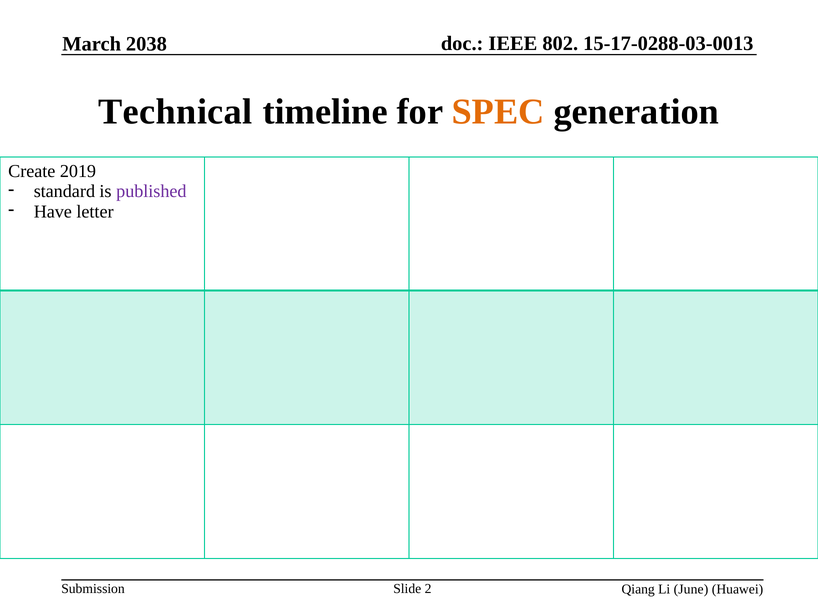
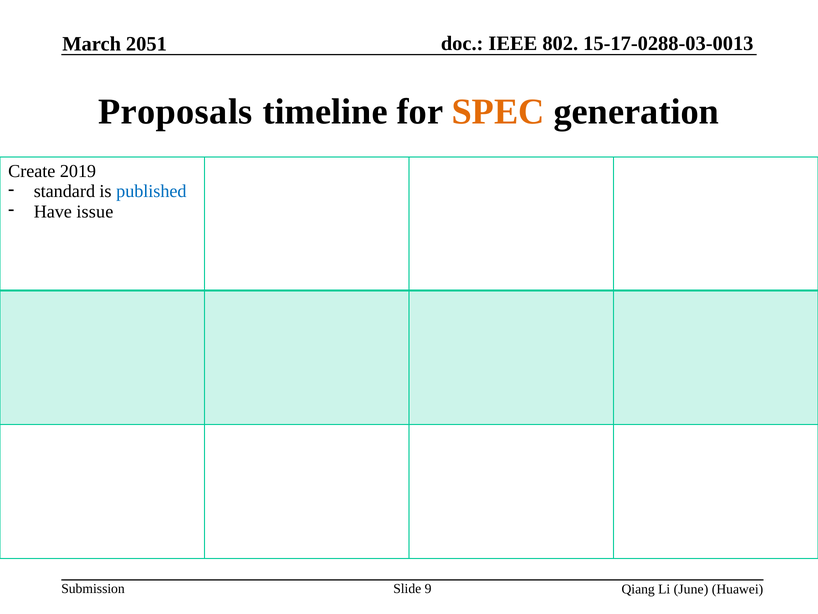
2038: 2038 -> 2051 (146, 44)
Technical: Technical -> Proposals (175, 112)
published colour: purple -> blue (151, 191)
letter: letter -> issue (95, 211)
2: 2 -> 9 (428, 588)
